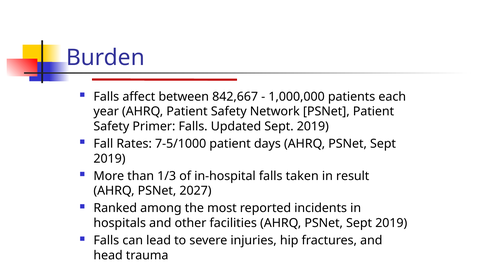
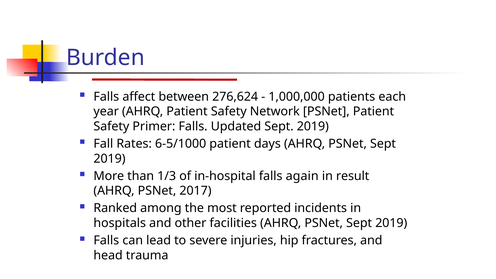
842,667: 842,667 -> 276,624 (235, 97)
7-5/1000: 7-5/1000 -> 6-5/1000 (181, 144)
taken: taken -> again (302, 176)
2027: 2027 -> 2017 (195, 191)
